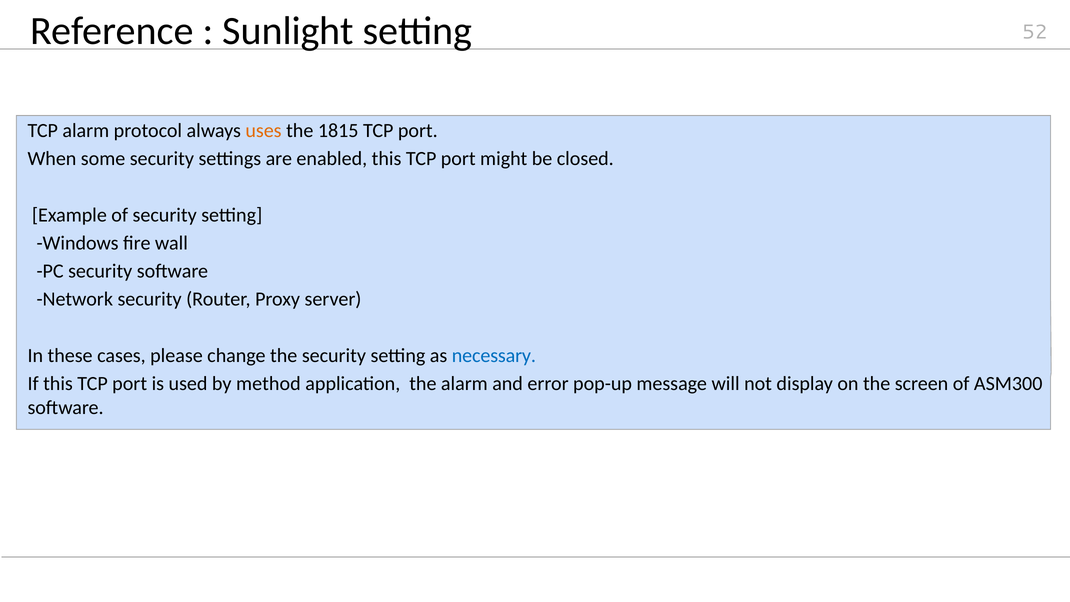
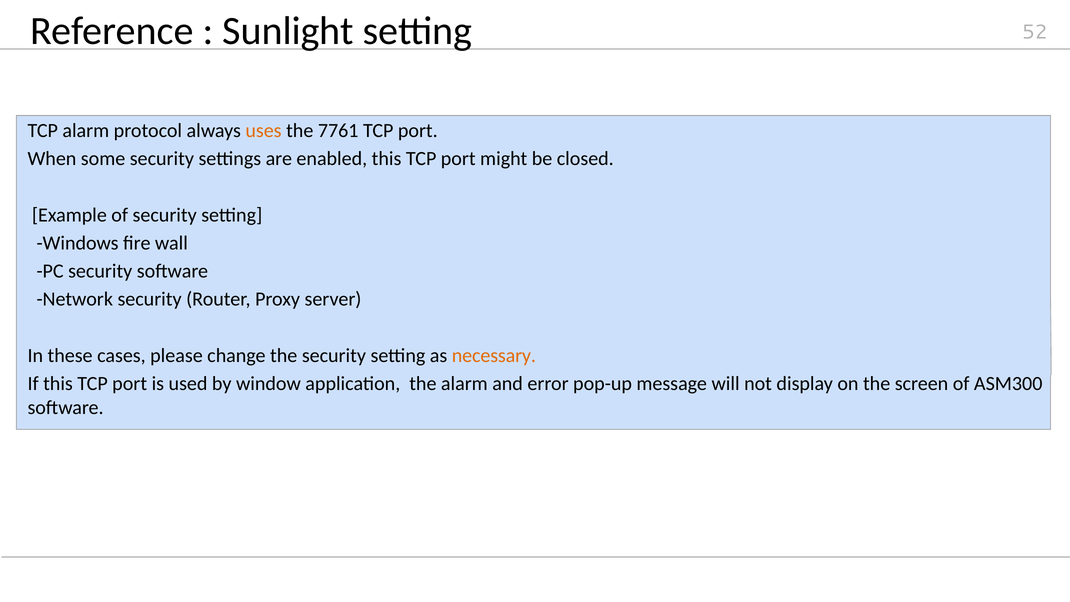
1815: 1815 -> 7761 (338, 131)
necessary colour: blue -> orange (494, 355)
method: method -> window (268, 384)
